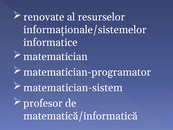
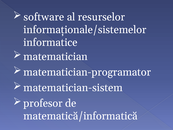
renovate: renovate -> software (44, 17)
